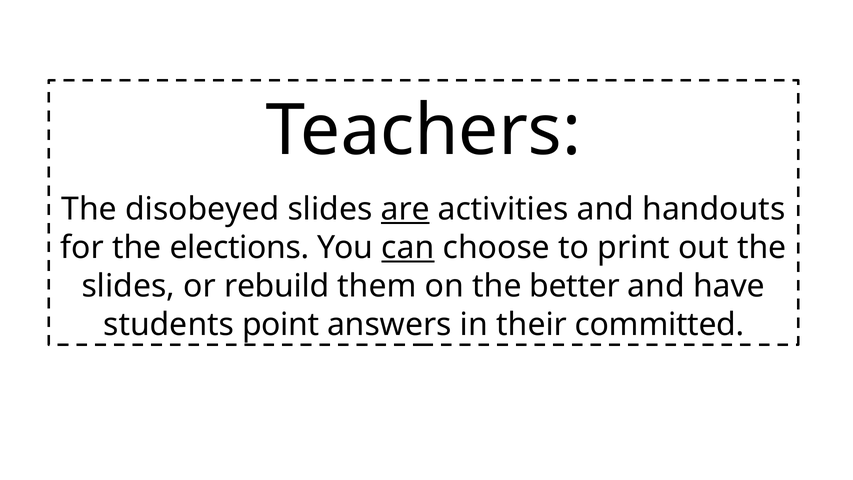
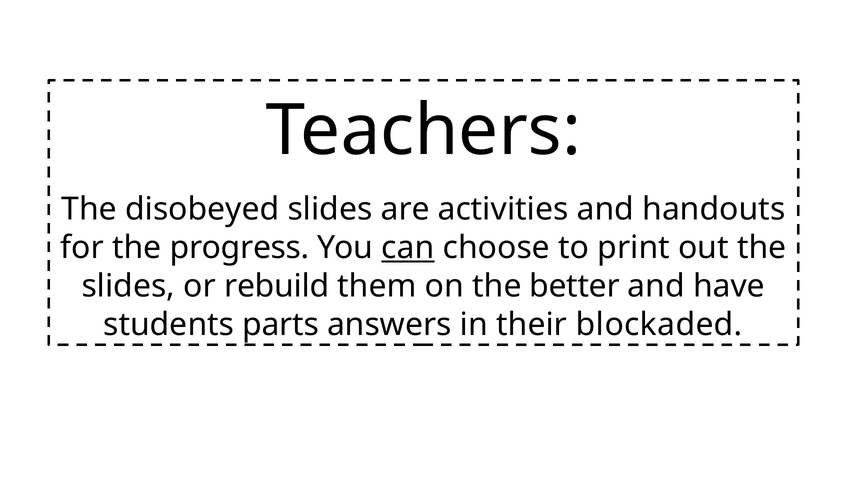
are underline: present -> none (405, 209)
elections: elections -> progress (240, 248)
point: point -> parts (281, 324)
committed: committed -> blockaded (659, 324)
